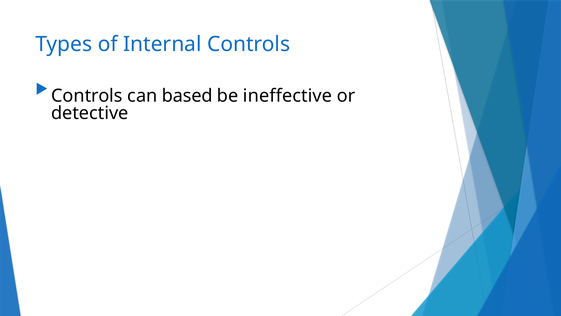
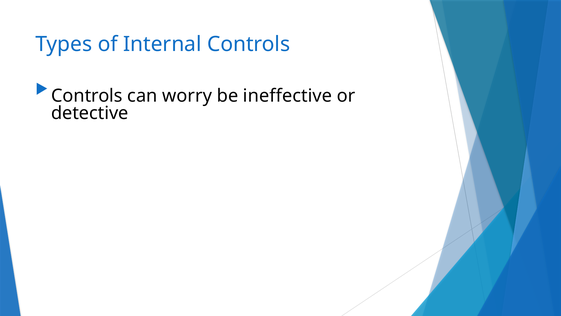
based: based -> worry (187, 96)
